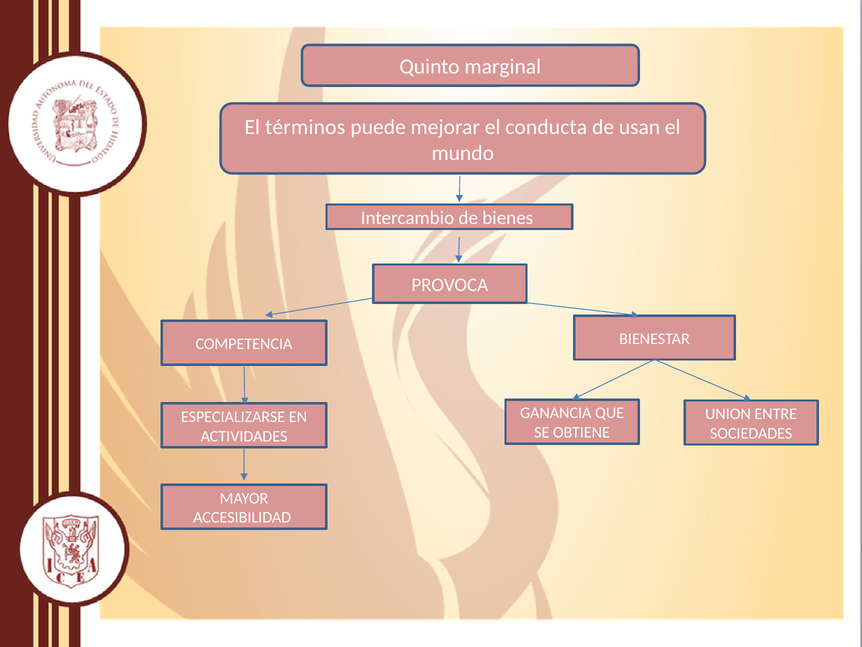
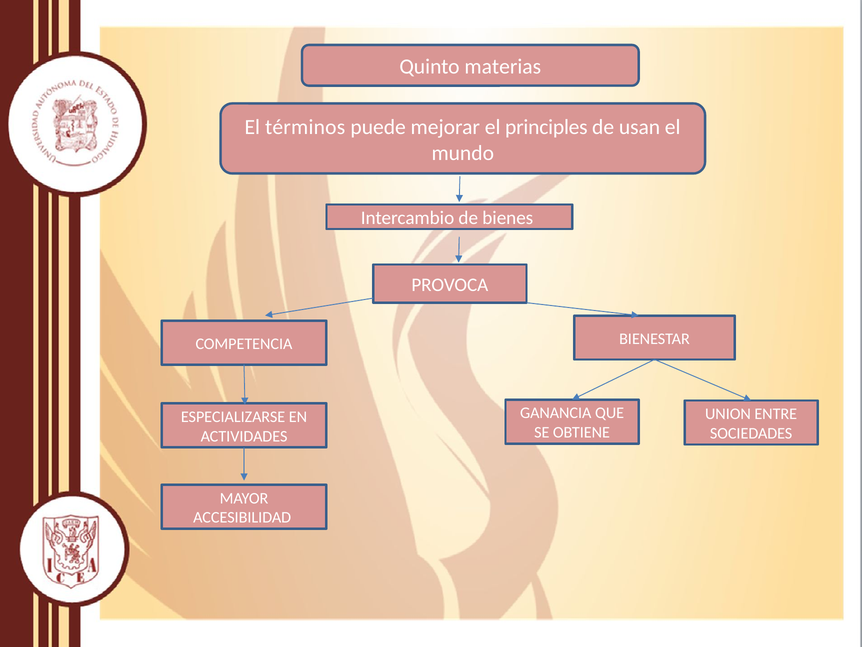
marginal: marginal -> materias (503, 67)
conducta: conducta -> principles (546, 127)
